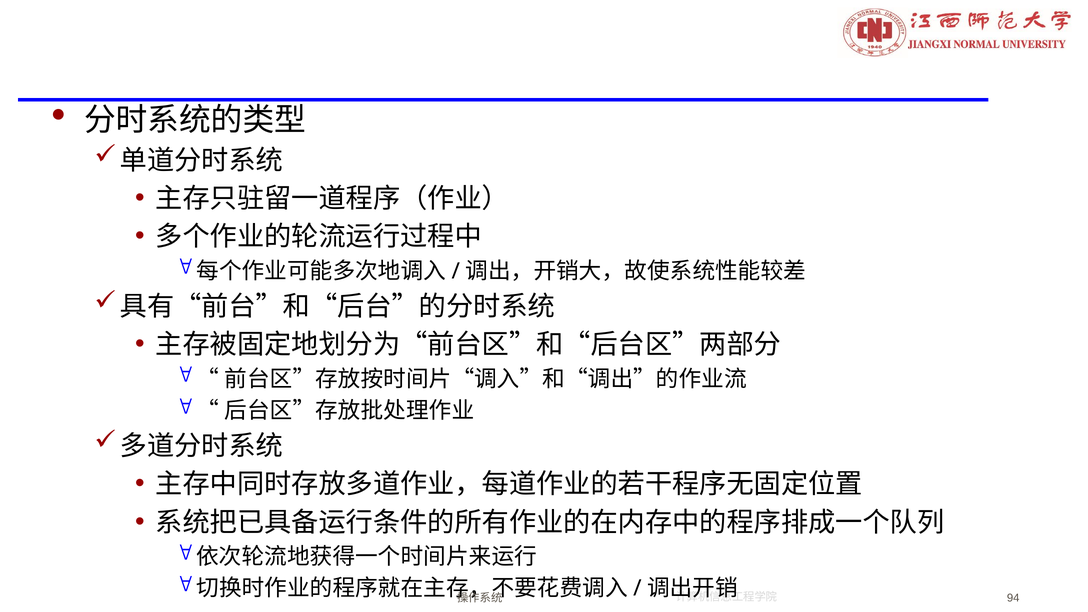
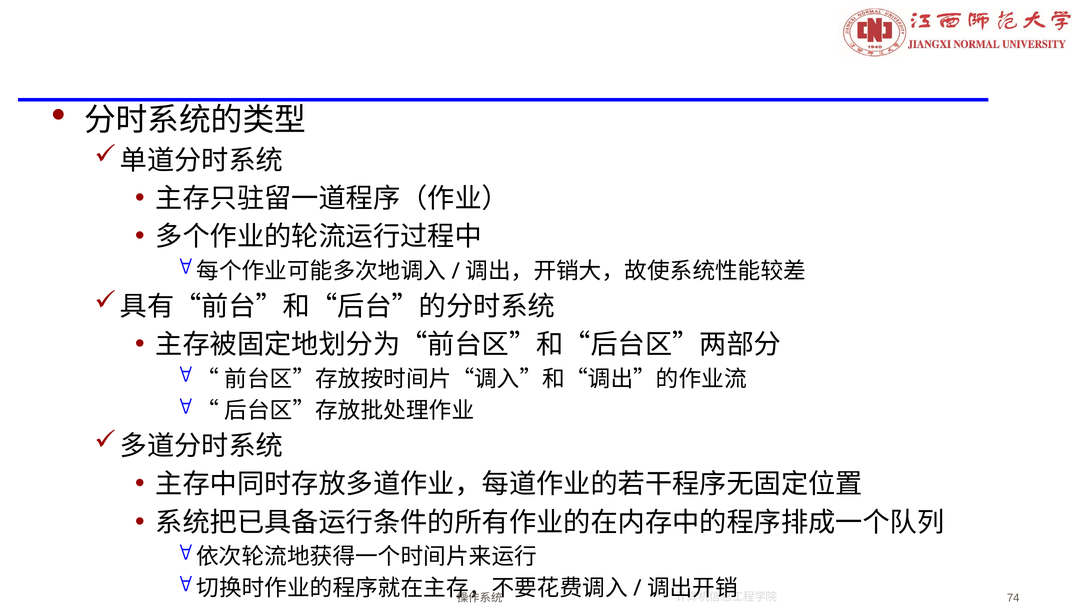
94: 94 -> 74 (1013, 598)
